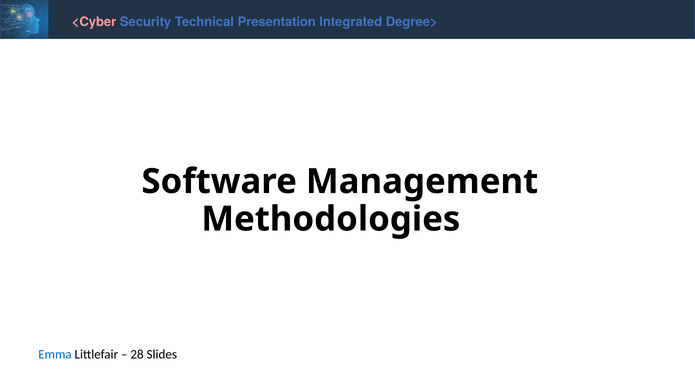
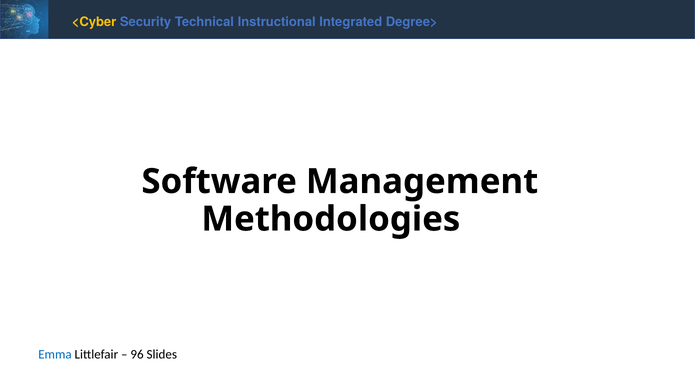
<Cyber colour: pink -> yellow (94, 22)
Presentation: Presentation -> Instructional (277, 22)
28: 28 -> 96 (137, 355)
